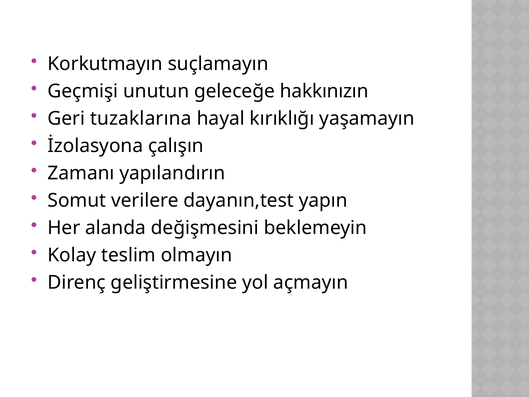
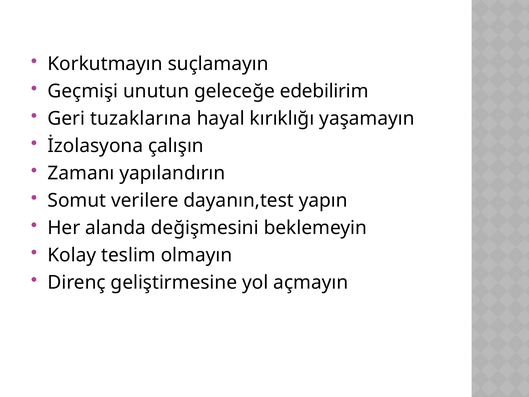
hakkınızın: hakkınızın -> edebilirim (324, 91)
